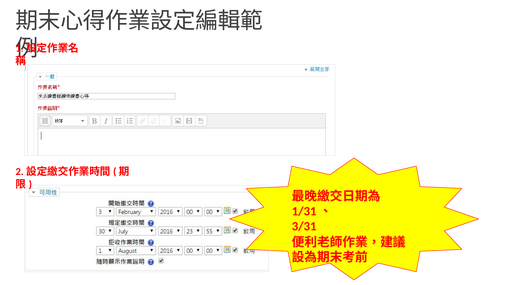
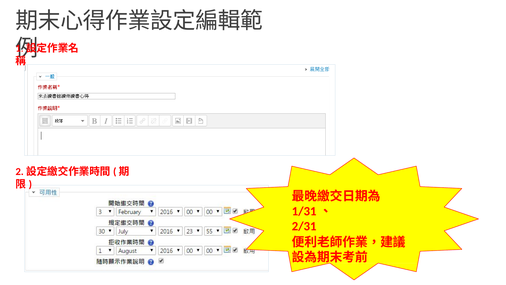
3/31: 3/31 -> 2/31 (304, 226)
